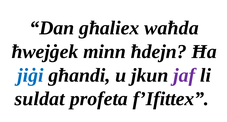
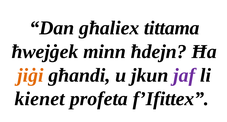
waħda: waħda -> tittama (172, 28)
jiġi colour: blue -> orange (30, 75)
suldat: suldat -> kienet (40, 99)
